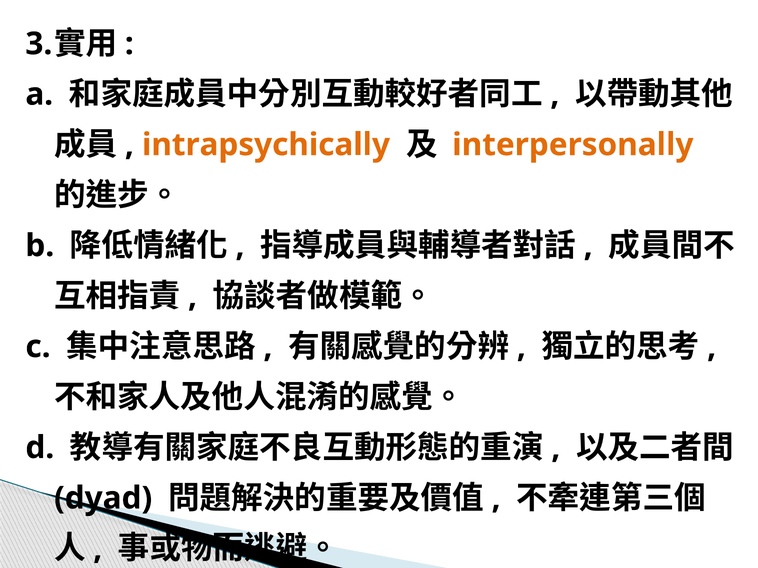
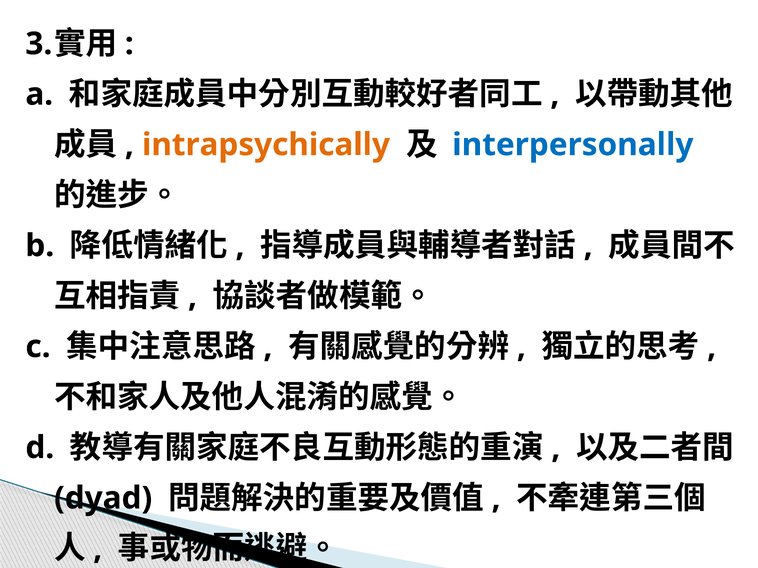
interpersonally colour: orange -> blue (573, 145)
